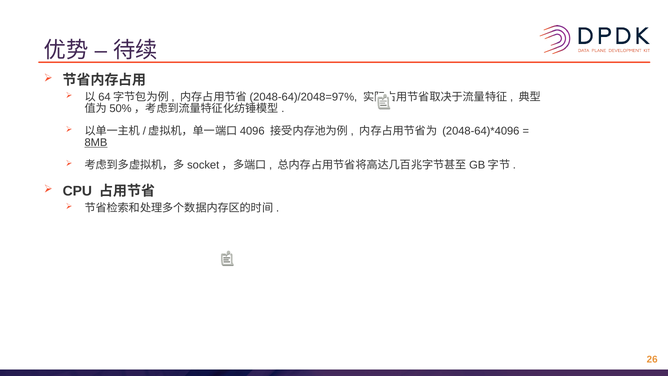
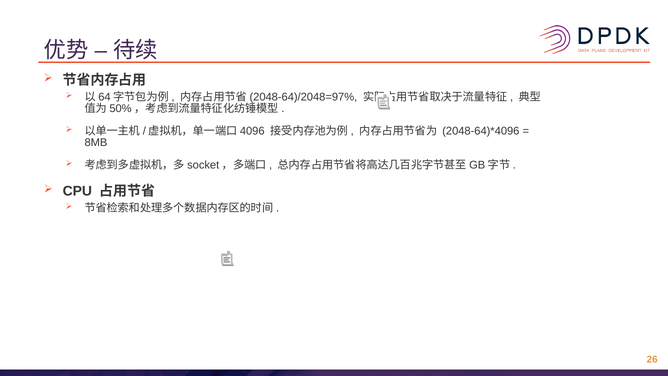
8MB underline: present -> none (96, 142)
